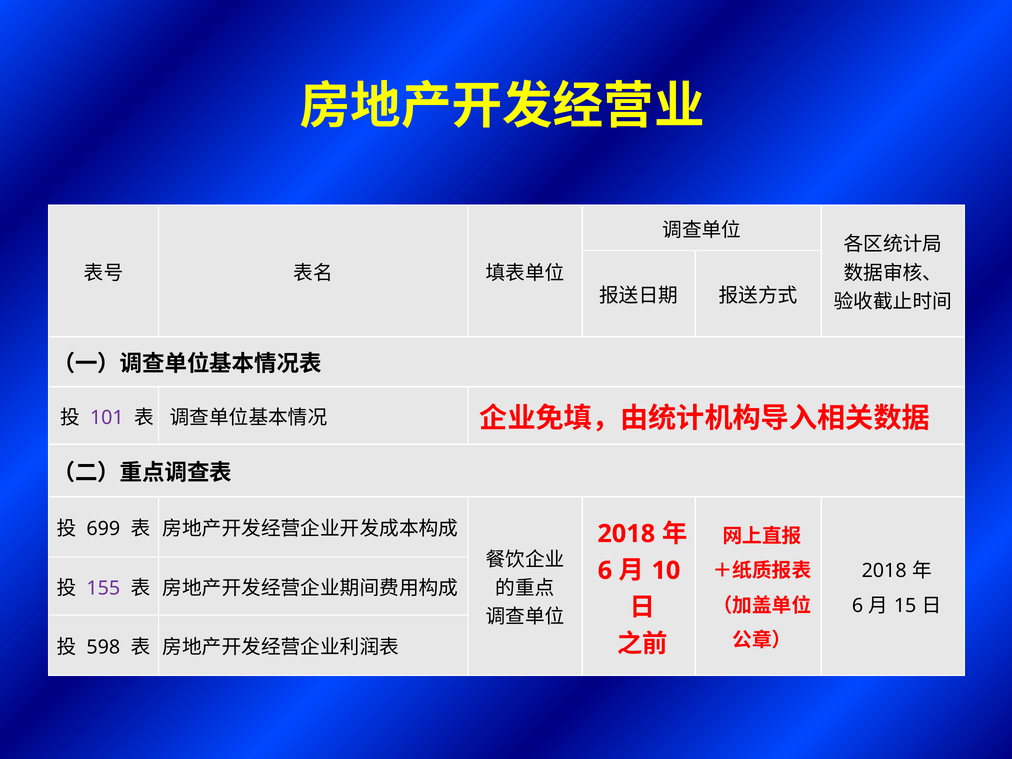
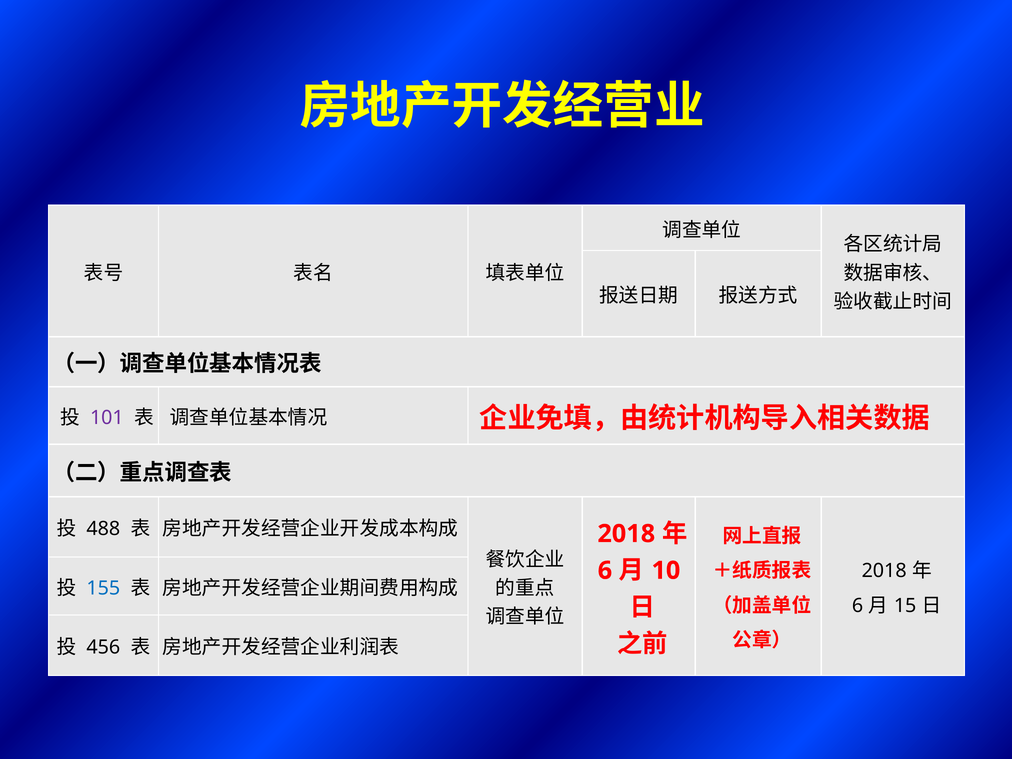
699: 699 -> 488 (103, 529)
155 colour: purple -> blue (103, 588)
598: 598 -> 456 (103, 647)
